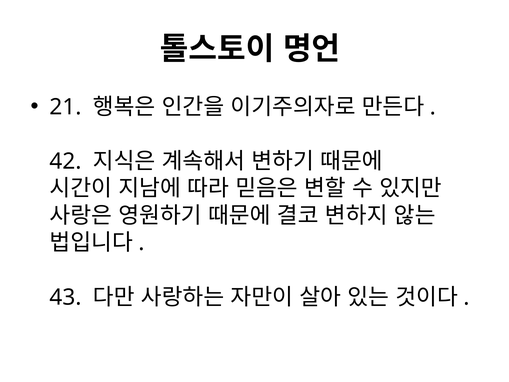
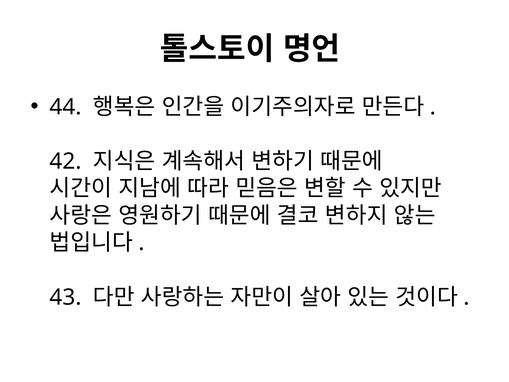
21: 21 -> 44 (66, 107)
